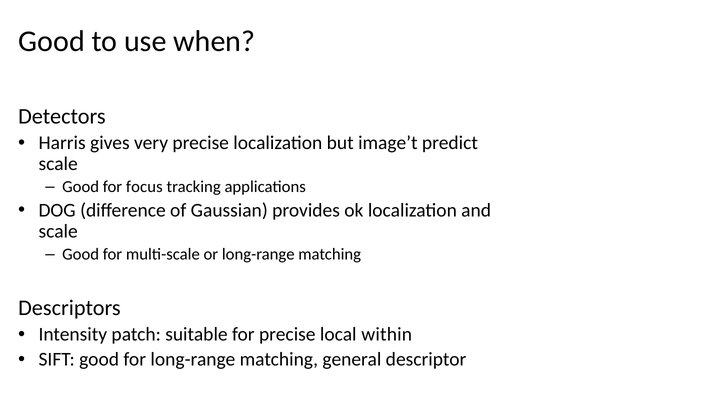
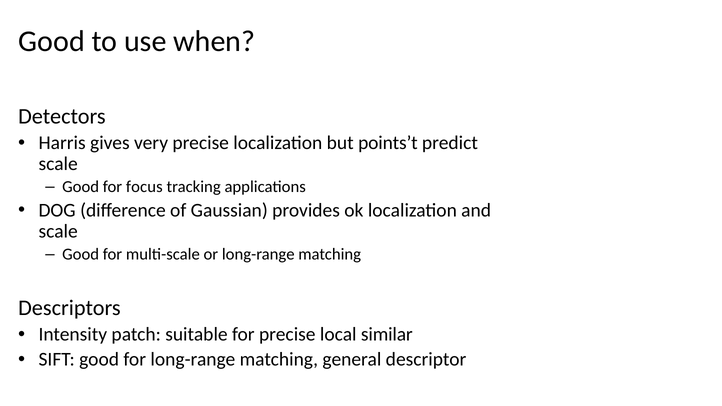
image’t: image’t -> points’t (388, 143)
within: within -> similar (387, 335)
